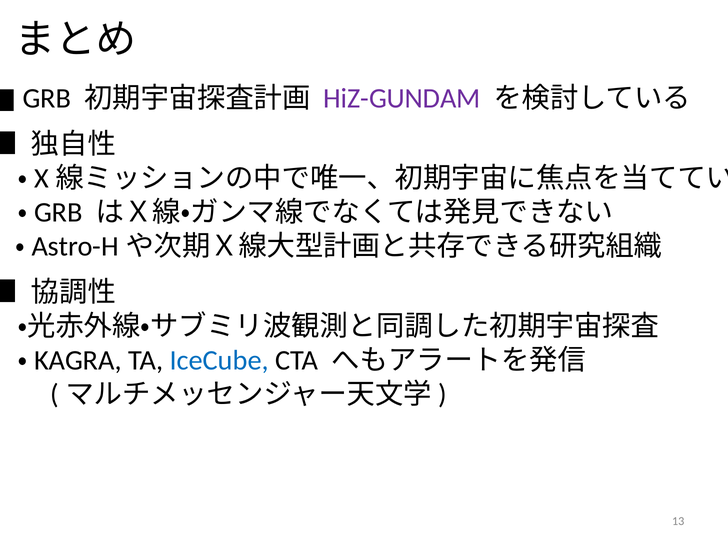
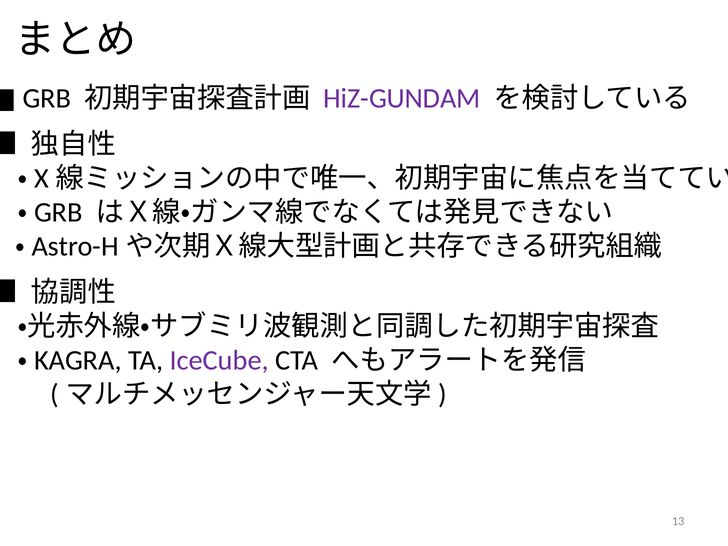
IceCube colour: blue -> purple (219, 361)
